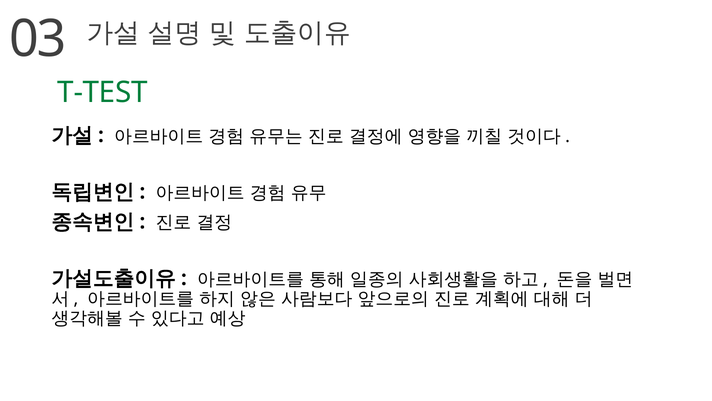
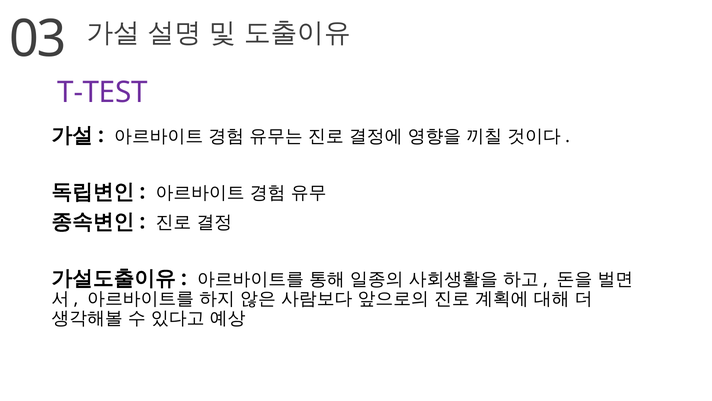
T-TEST colour: green -> purple (103, 92)
